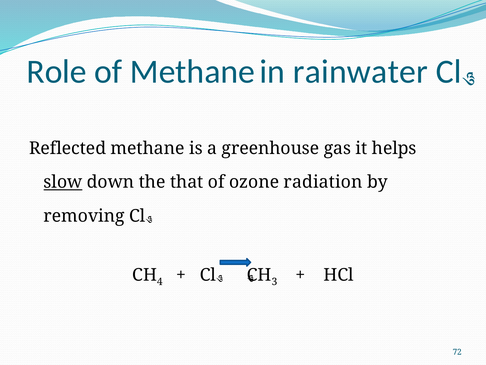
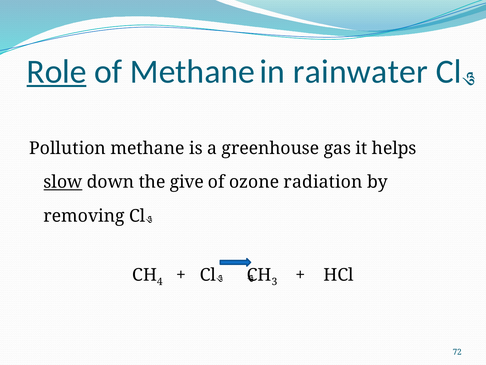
Role underline: none -> present (57, 71)
Reflected: Reflected -> Pollution (68, 148)
that: that -> give (187, 182)
